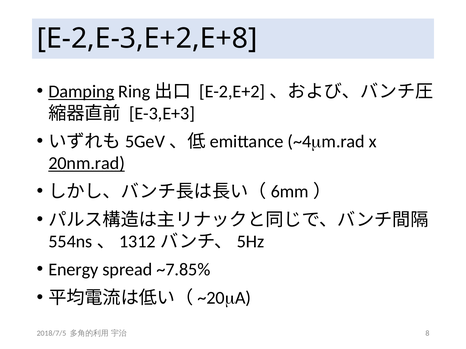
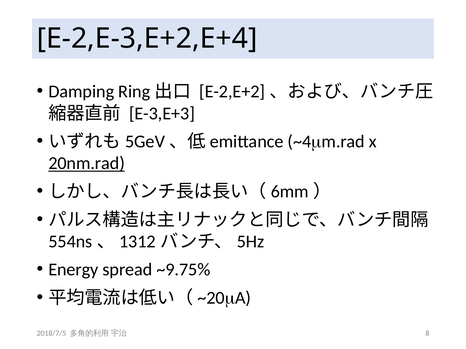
E-2,E-3,E+2,E+8: E-2,E-3,E+2,E+8 -> E-2,E-3,E+2,E+4 (147, 38)
Damping underline: present -> none (81, 92)
~7.85%: ~7.85% -> ~9.75% (183, 270)
